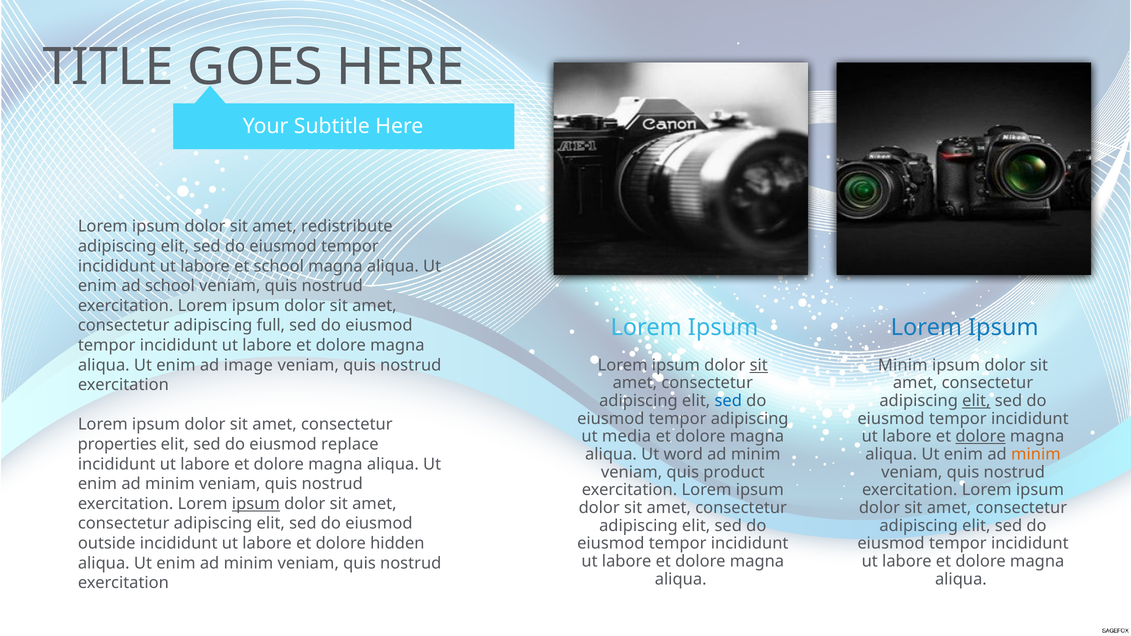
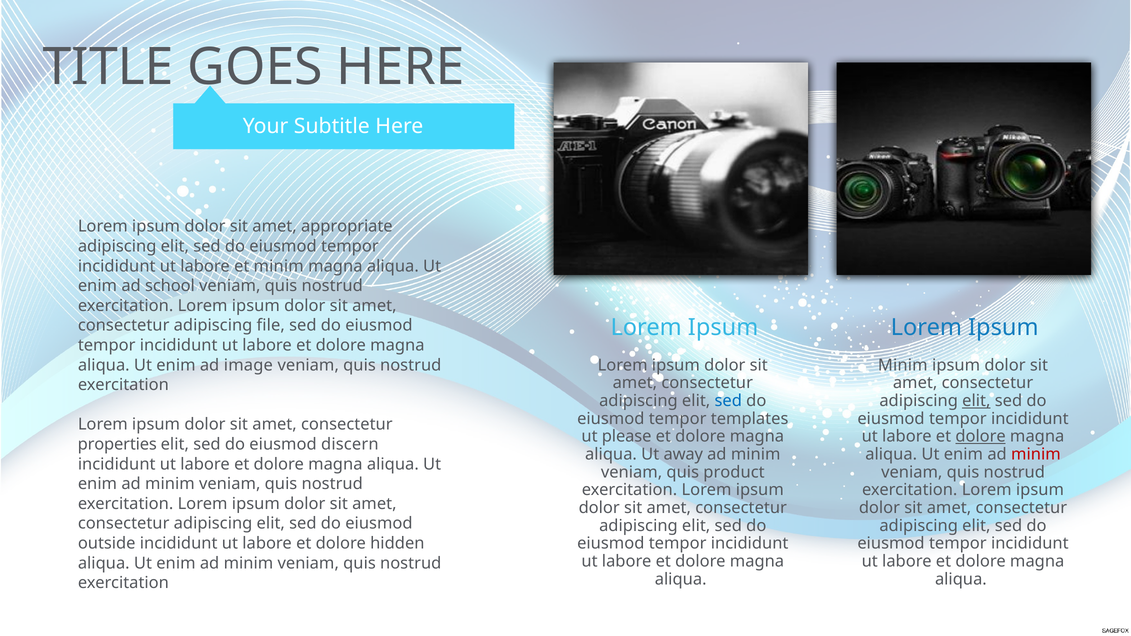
redistribute: redistribute -> appropriate (347, 227)
et school: school -> minim (279, 266)
full: full -> file (271, 326)
sit underline: present -> none (759, 365)
tempor adipiscing: adipiscing -> templates (750, 419)
media: media -> please (627, 437)
replace: replace -> discern (350, 444)
word: word -> away (683, 454)
minim colour: orange -> red (1036, 454)
ipsum underline: present -> none (256, 504)
